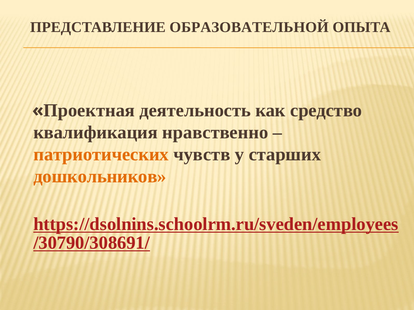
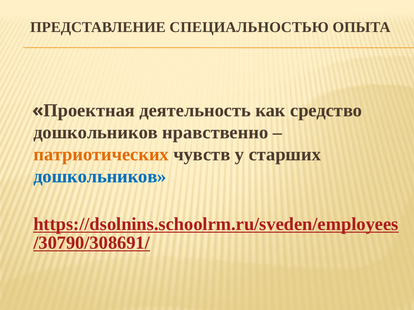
ОБРАЗОВАТЕЛЬНОЙ: ОБРАЗОВАТЕЛЬНОЙ -> СПЕЦИАЛЬНОСТЬЮ (249, 27)
квалификация: квалификация -> дошкольников (96, 133)
дошкольников colour: orange -> blue (100, 177)
